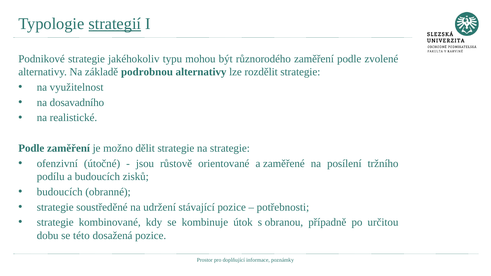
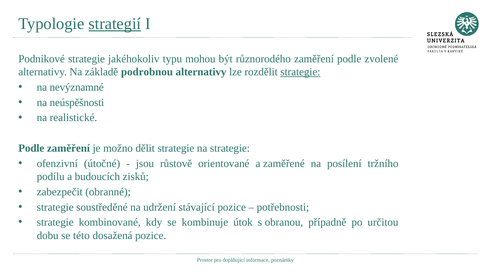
strategie underline: none -> present (300, 72)
využitelnost: využitelnost -> nevýznamné (77, 87)
dosavadního: dosavadního -> neúspěšnosti (77, 103)
budoucích: budoucích -> zabezpečit (60, 192)
